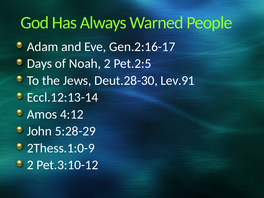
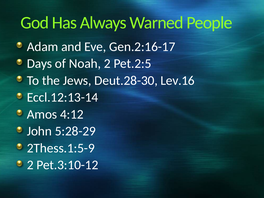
Lev.91: Lev.91 -> Lev.16 (178, 80)
2Thess.1:0-9: 2Thess.1:0-9 -> 2Thess.1:5-9 (61, 148)
